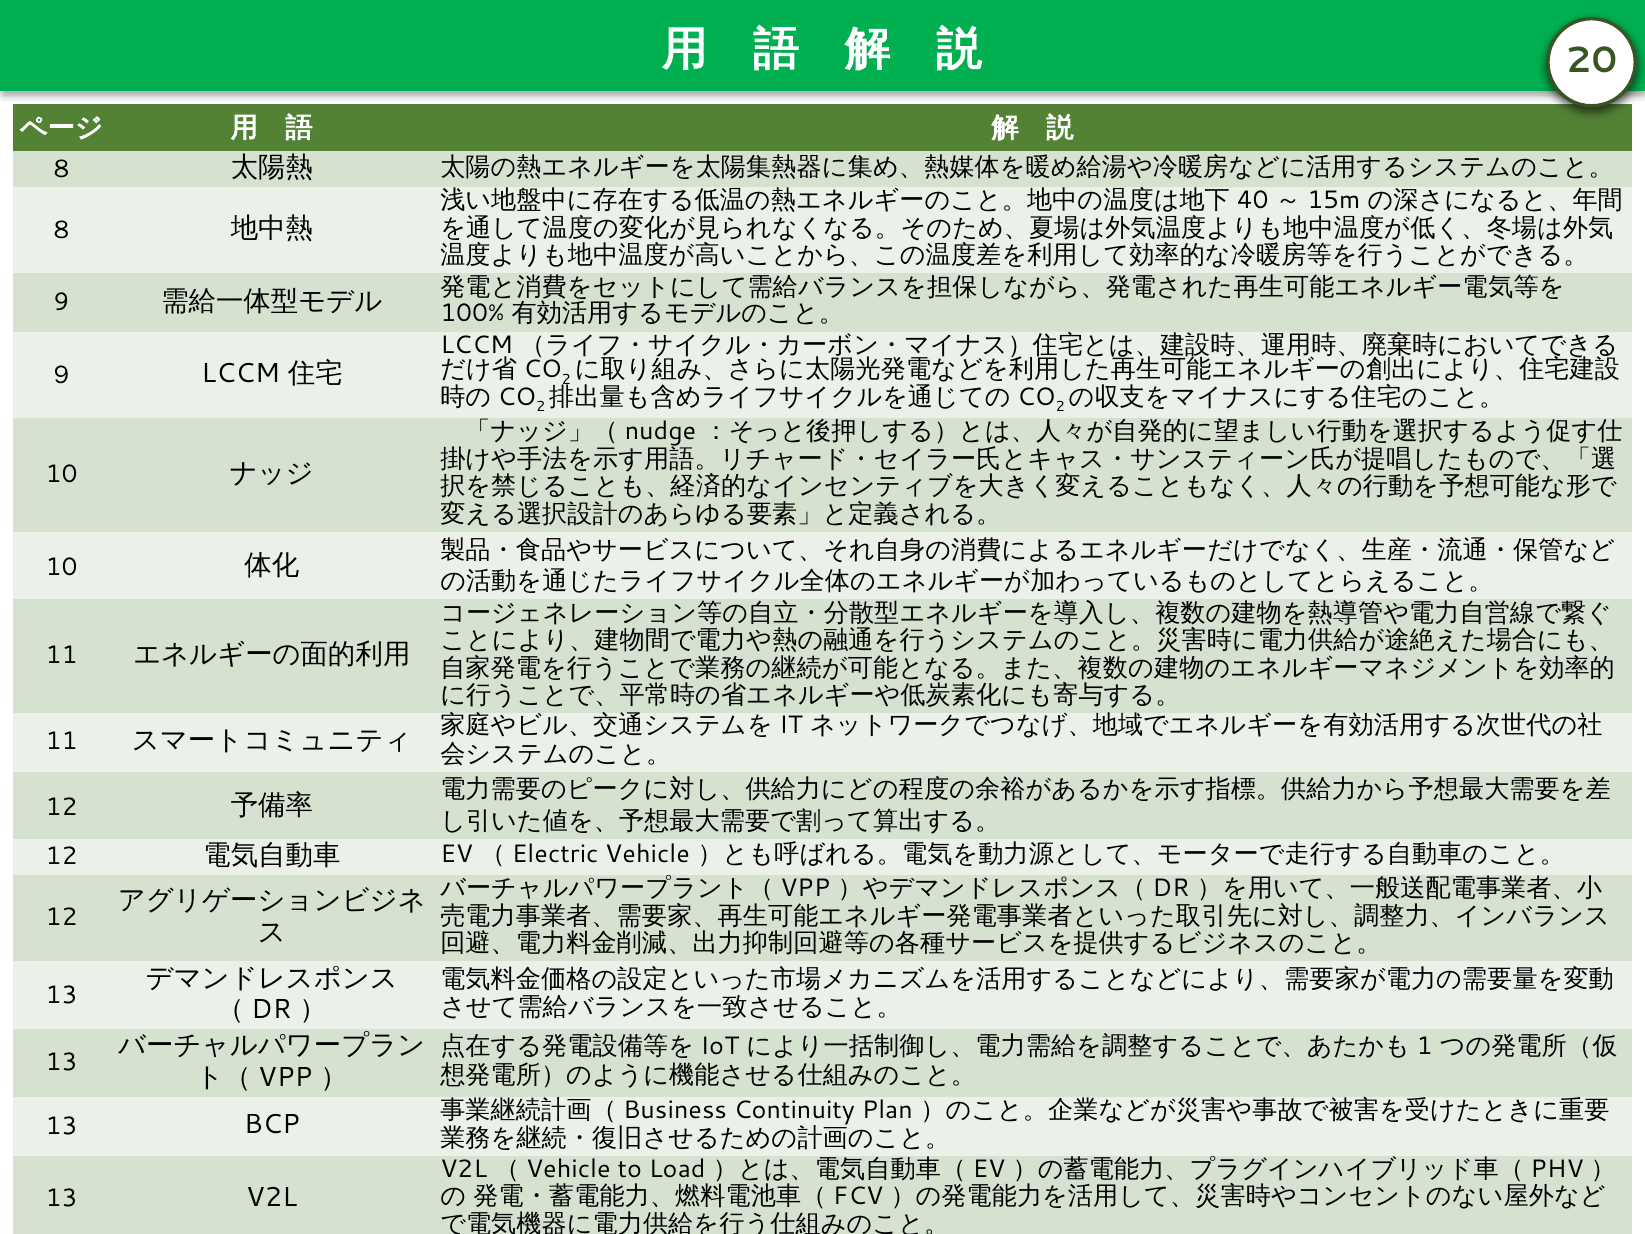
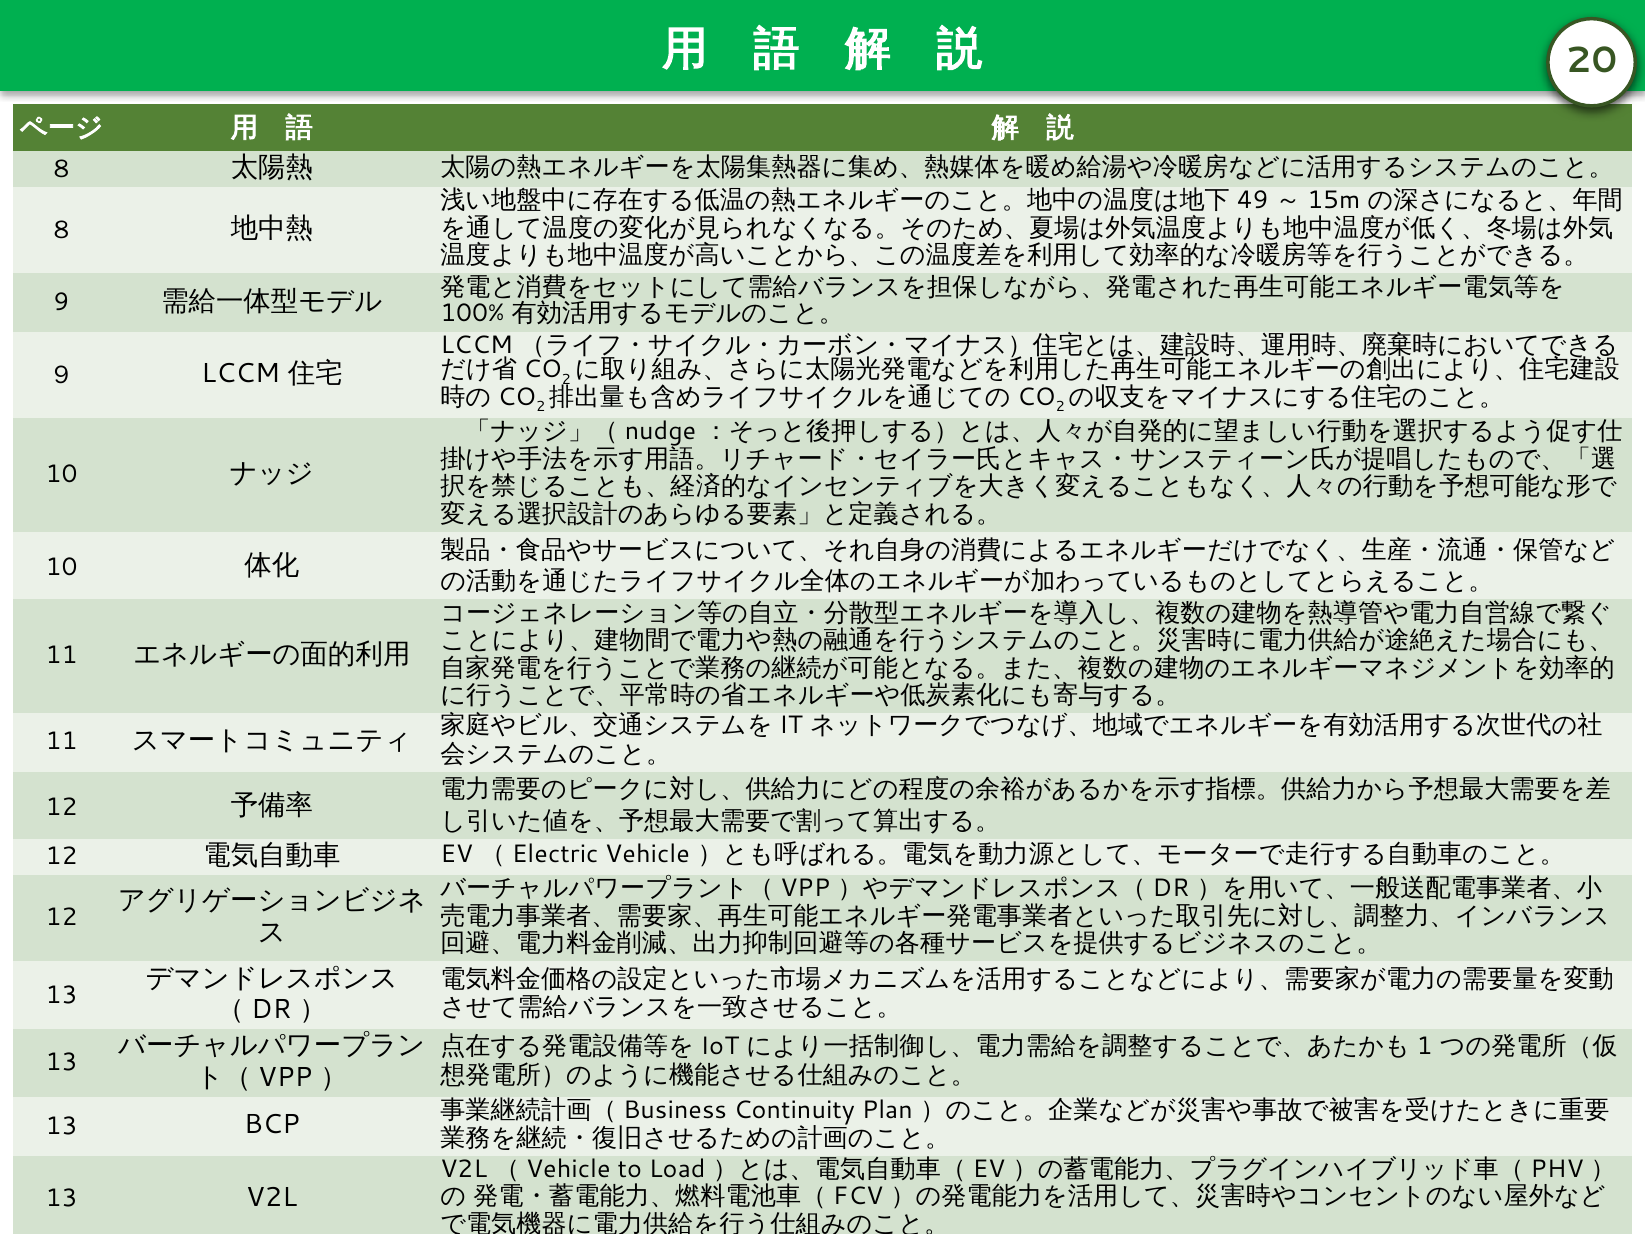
40: 40 -> 49 (1253, 200)
